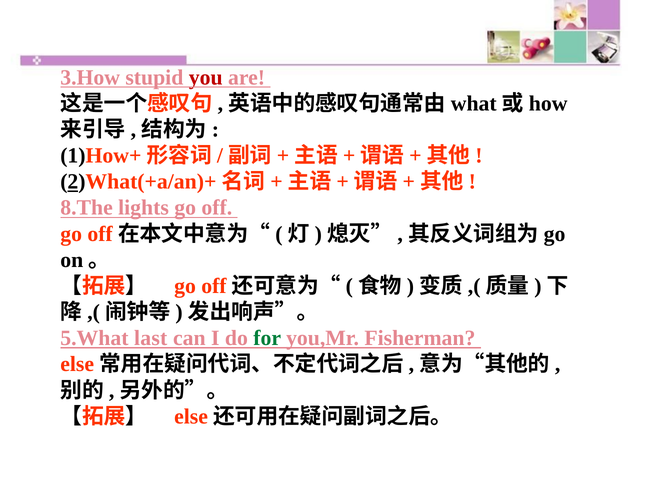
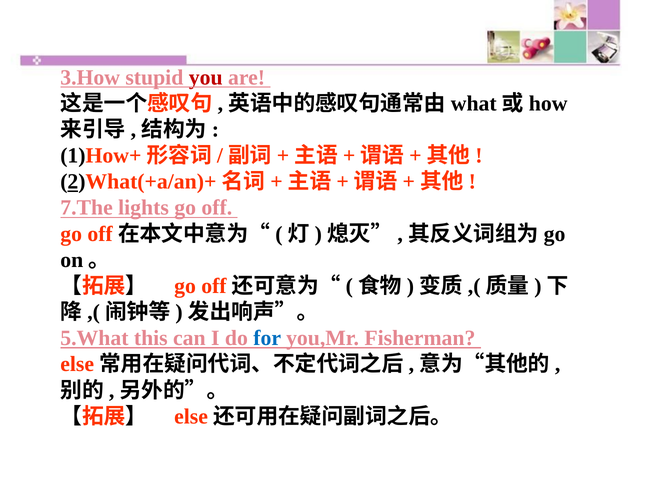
8.The: 8.The -> 7.The (87, 208)
last: last -> this (151, 338)
for colour: green -> blue (267, 338)
